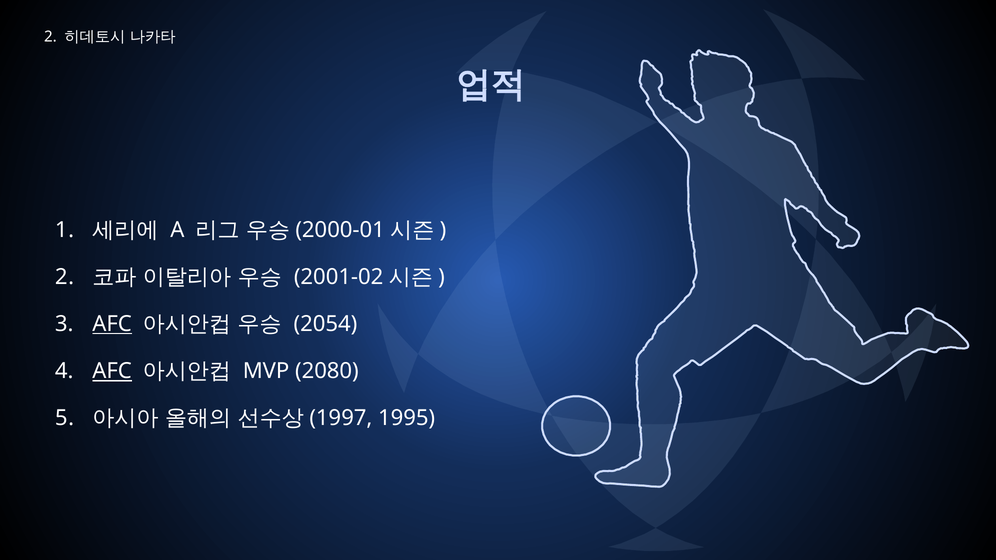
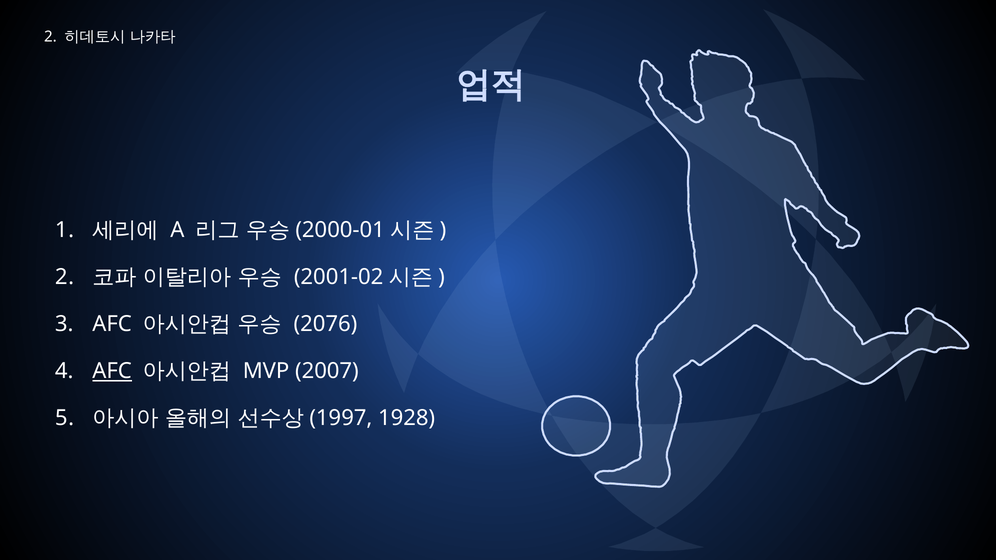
AFC underline: present -> none (112, 324)
2054: 2054 -> 2076 (325, 324)
2080: 2080 -> 2007 (327, 371)
1995: 1995 -> 1928 (407, 418)
